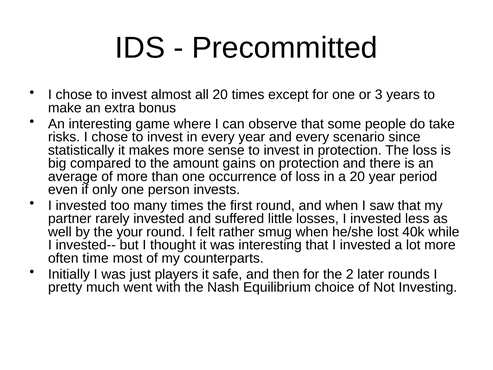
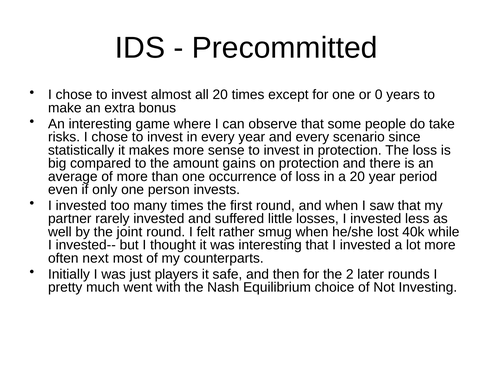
3: 3 -> 0 (379, 95)
your: your -> joint (129, 232)
time: time -> next (96, 258)
